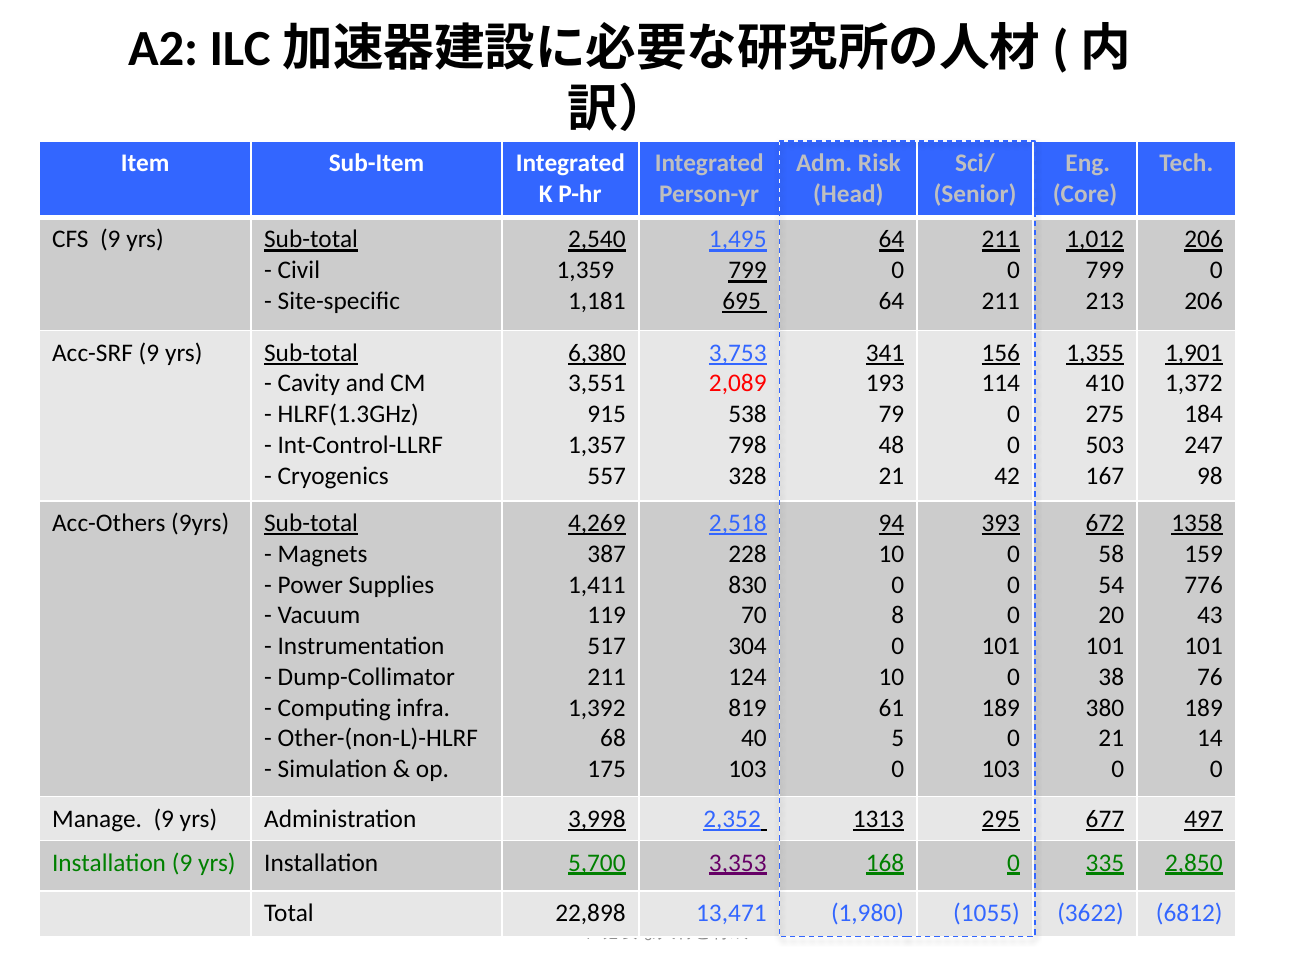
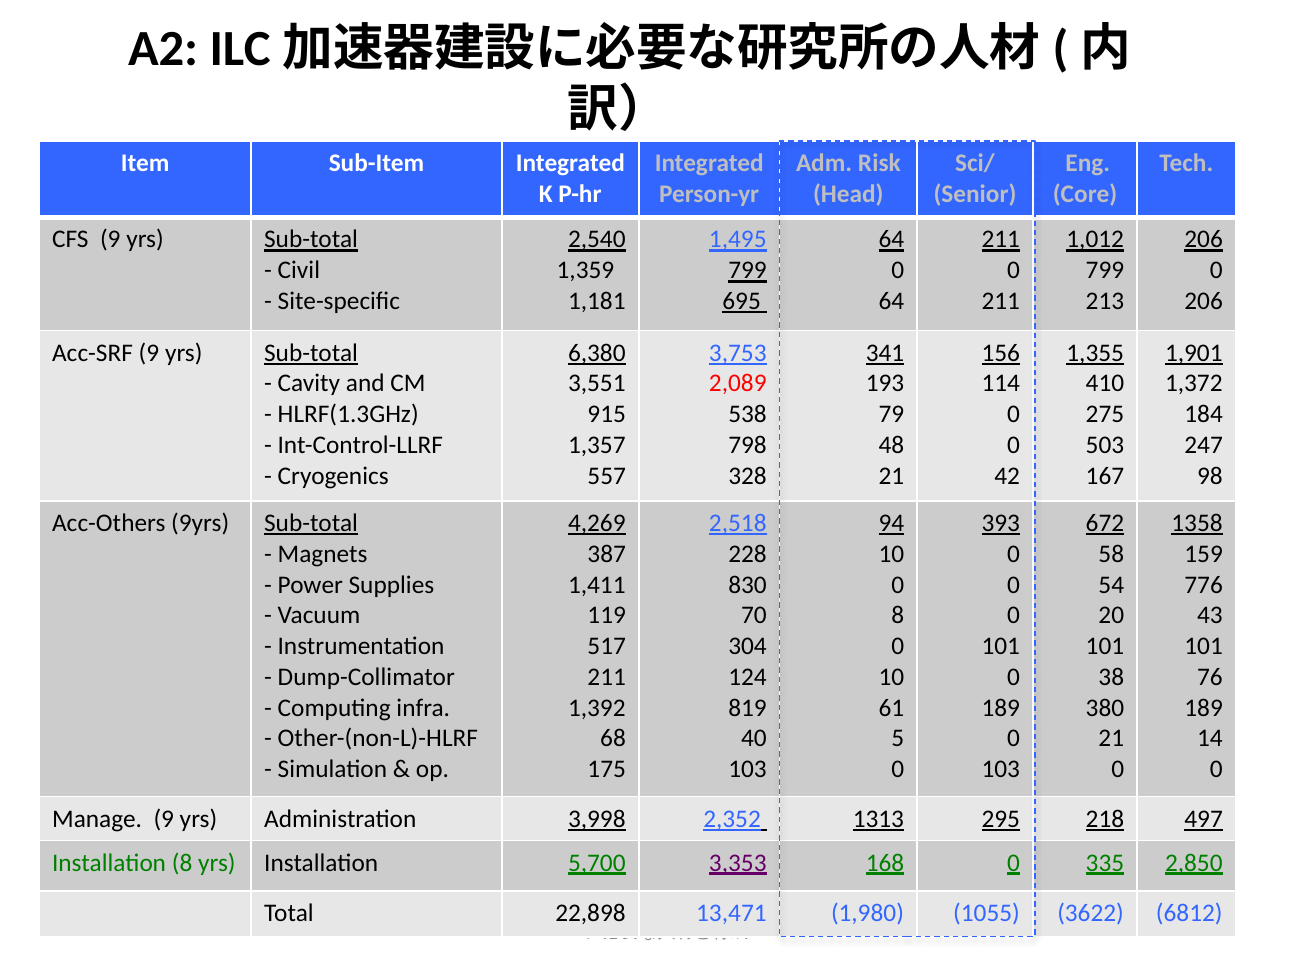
677: 677 -> 218 (1105, 819)
Installation 9: 9 -> 8 (182, 862)
